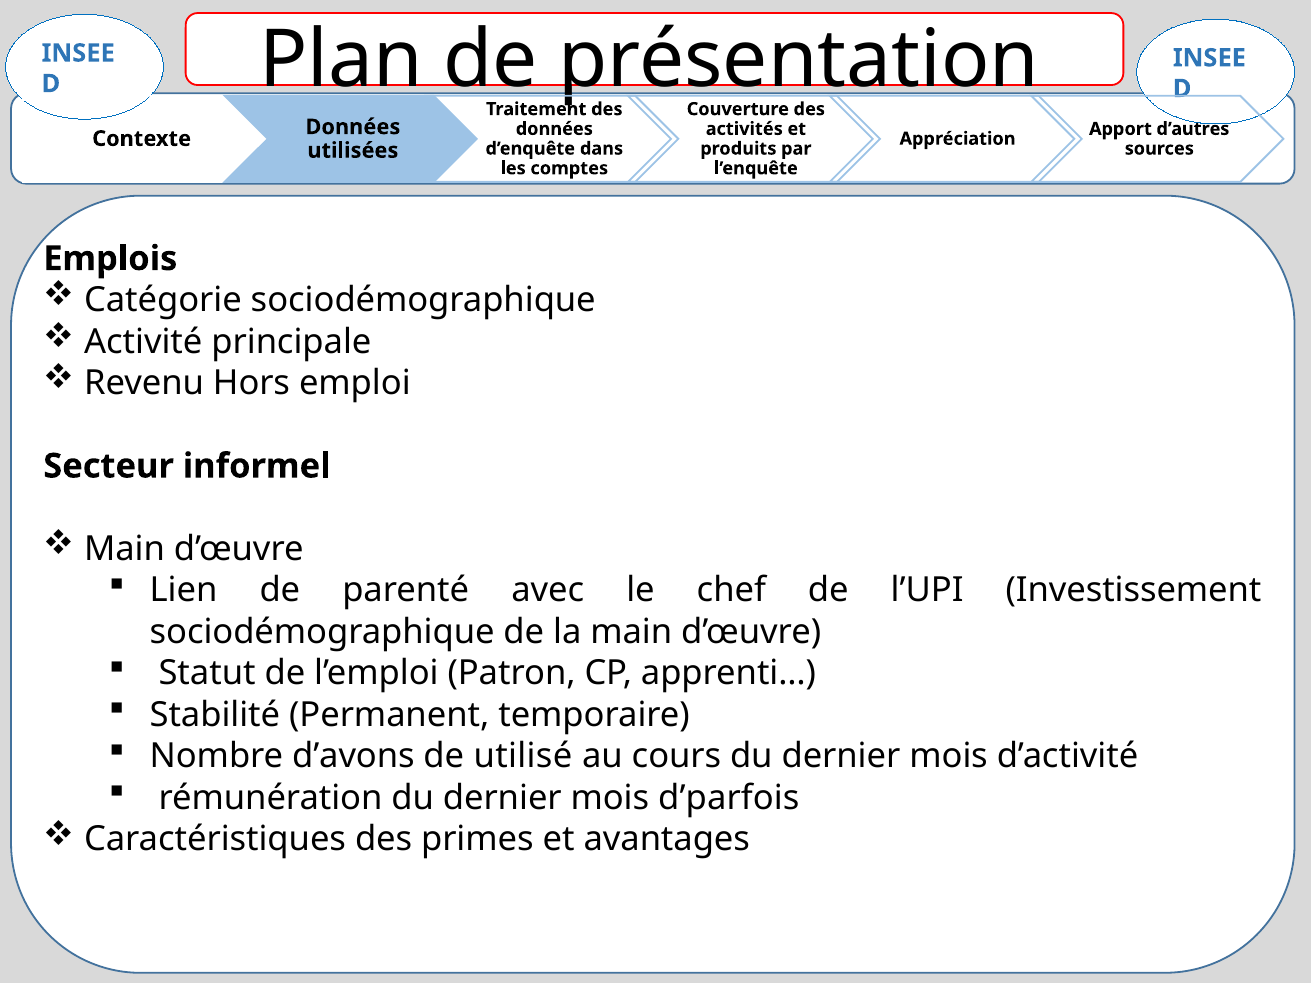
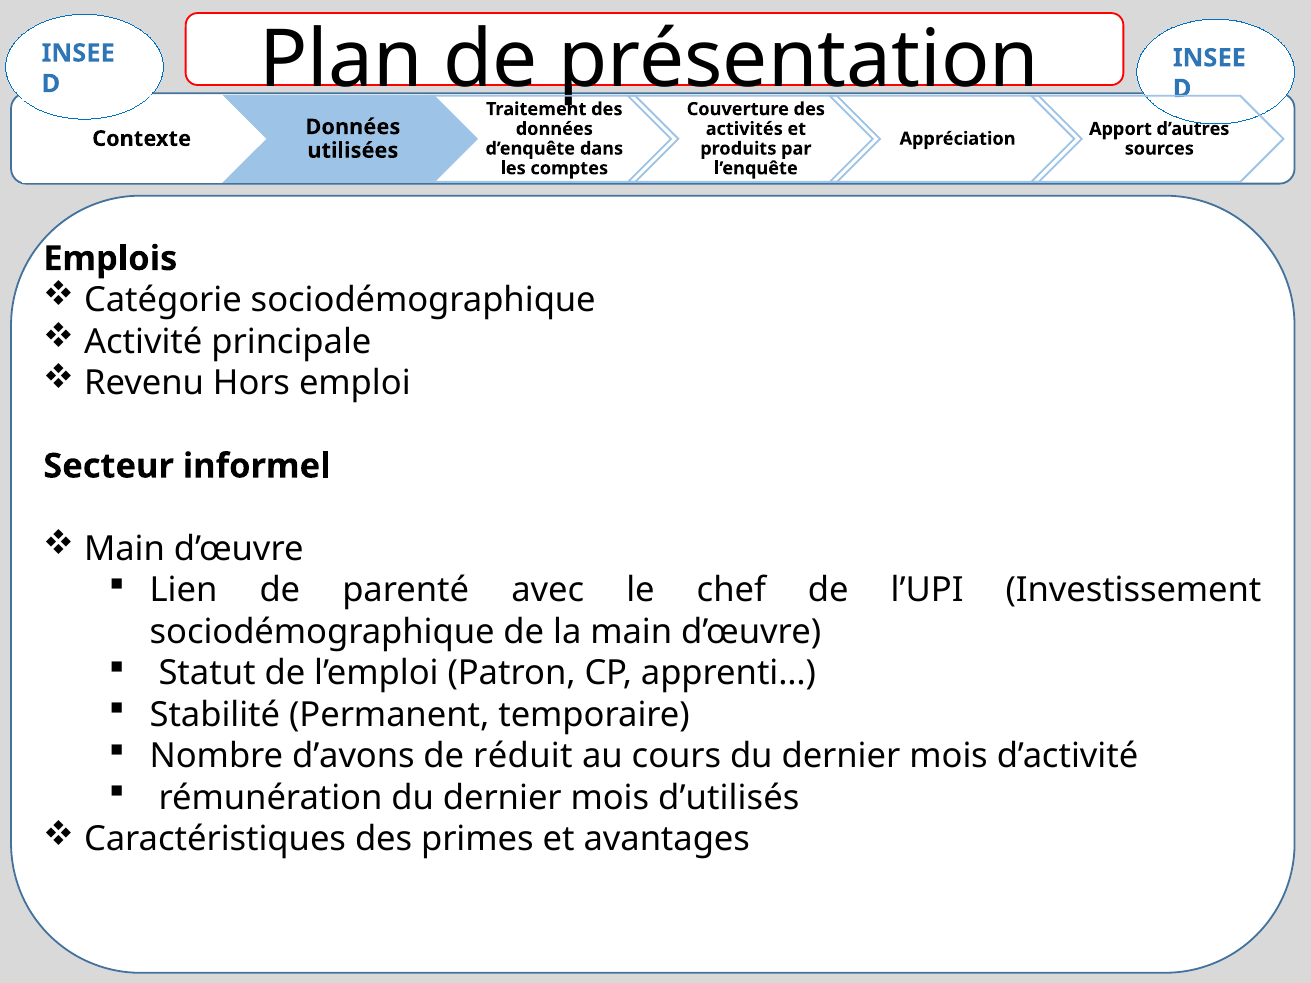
utilisé: utilisé -> réduit (523, 757)
d’parfois: d’parfois -> d’utilisés (729, 798)
